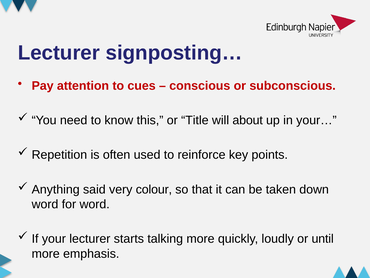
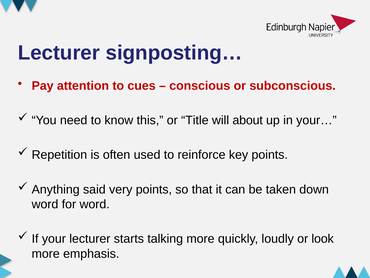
very colour: colour -> points (154, 189)
until: until -> look (323, 238)
